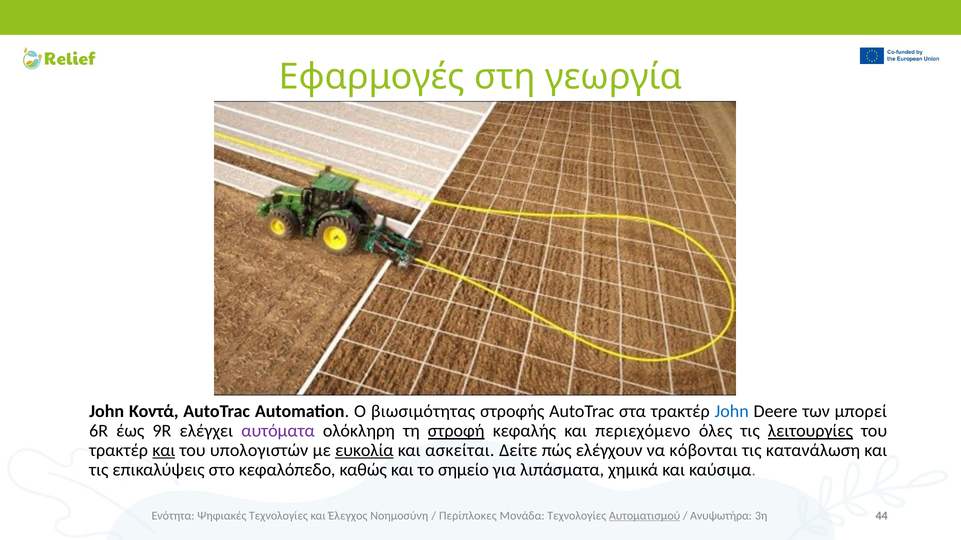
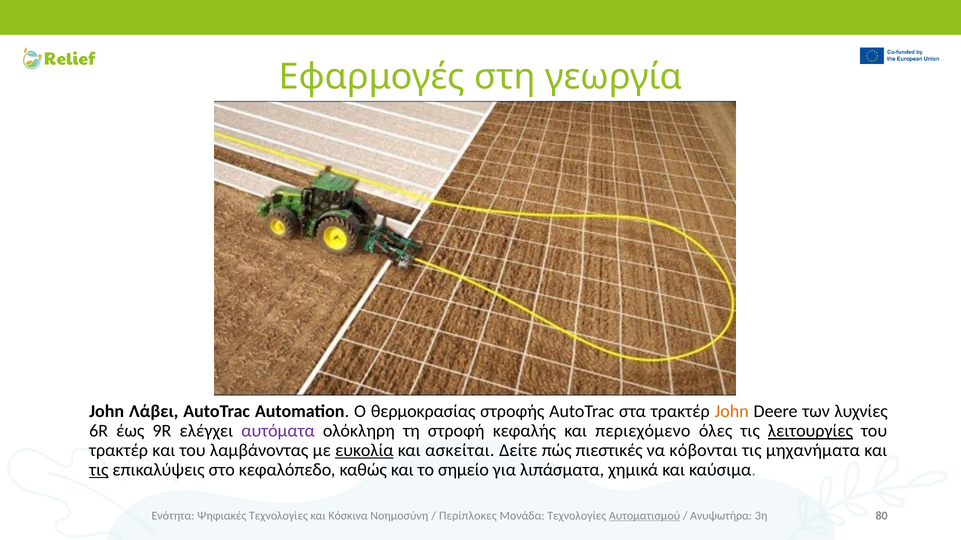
Κοντά: Κοντά -> Λάβει (154, 412)
βιωσιμότητας: βιωσιμότητας -> θερμοκρασίας (423, 412)
John colour: blue -> orange (732, 412)
μπορεί: μπορεί -> λυχνίες (861, 412)
στροφή underline: present -> none (456, 431)
και underline: present -> none (164, 451)
υπολογιστών: υπολογιστών -> λαμβάνοντας (259, 451)
ελέγχουν: ελέγχουν -> πιεστικές (609, 451)
κατανάλωση: κατανάλωση -> μηχανήματα (813, 451)
τις underline: none -> present (99, 470)
Έλεγχος: Έλεγχος -> Κόσκινα (348, 516)
44: 44 -> 80 (882, 516)
